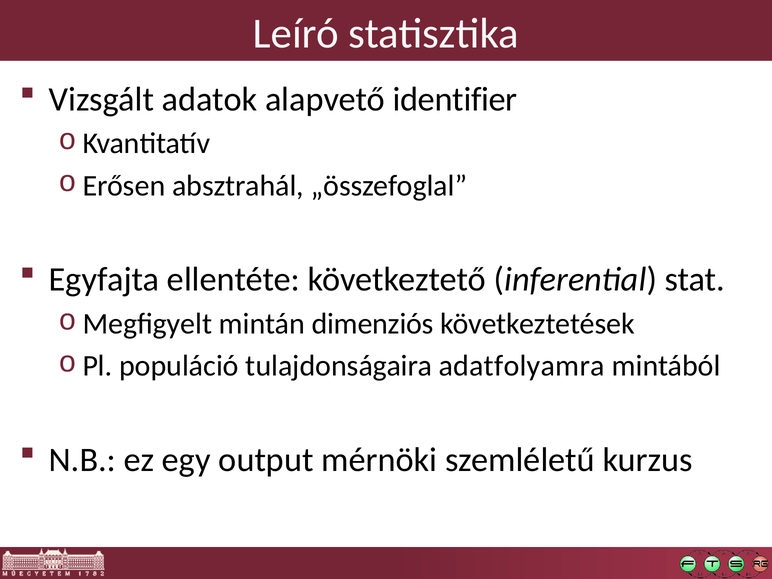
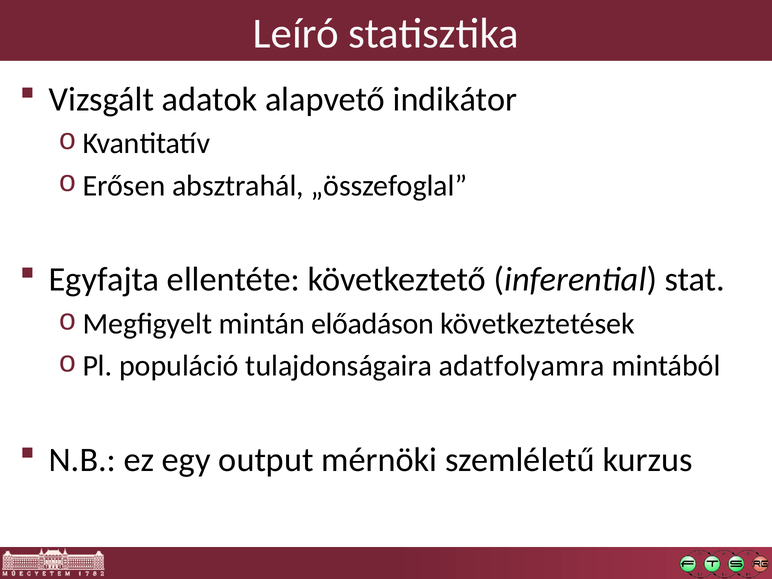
identifier: identifier -> indikátor (455, 99)
dimenziós: dimenziós -> előadáson (373, 324)
